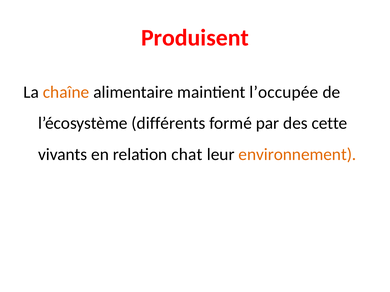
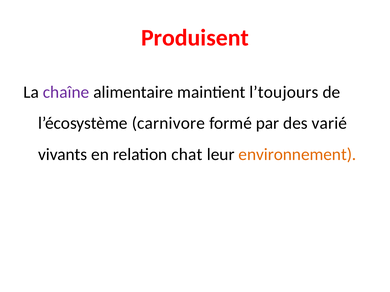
chaîne colour: orange -> purple (66, 92)
l’occupée: l’occupée -> l’toujours (284, 92)
différents: différents -> carnivore (168, 123)
cette: cette -> varié (329, 123)
